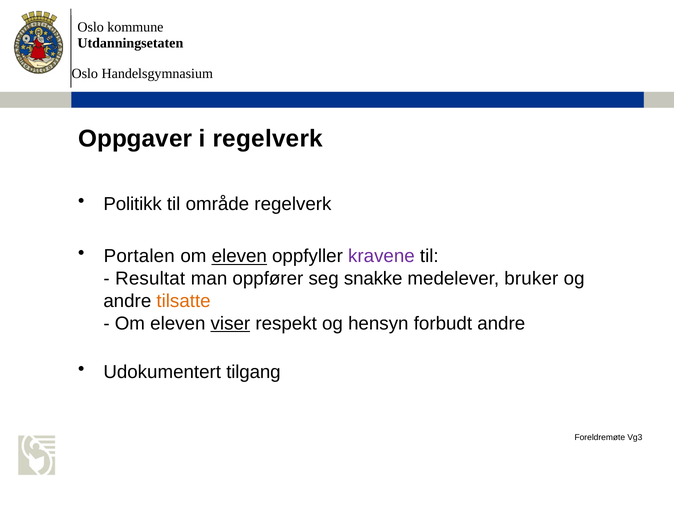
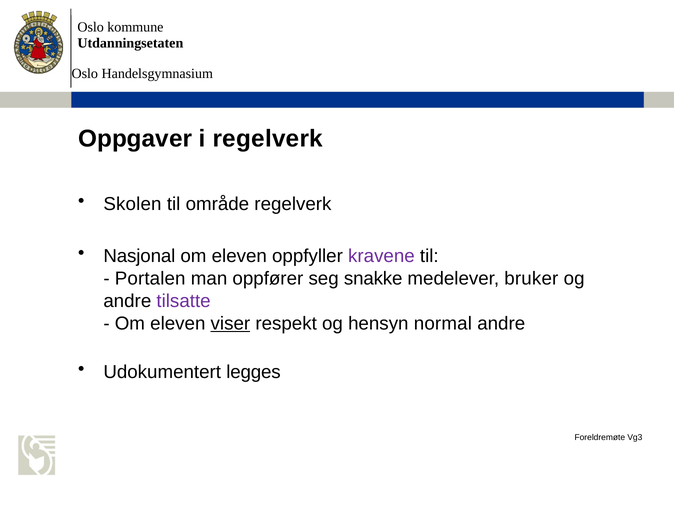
Politikk: Politikk -> Skolen (132, 204)
Portalen: Portalen -> Nasjonal (139, 257)
eleven underline: present -> none (239, 257)
Resultat: Resultat -> Portalen (150, 279)
tilsatte colour: orange -> purple (184, 301)
forbudt: forbudt -> normal (443, 324)
tilgang: tilgang -> legges (253, 373)
